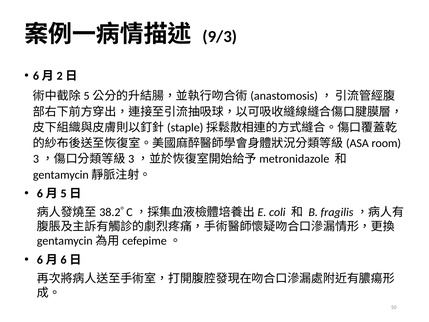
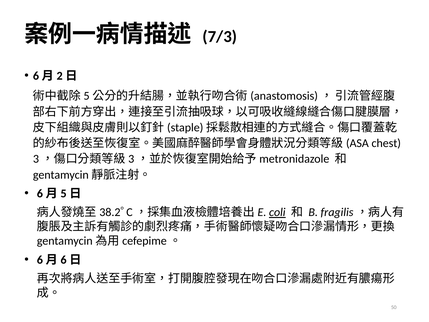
9/3: 9/3 -> 7/3 (220, 37)
room: room -> chest (386, 143)
coli underline: none -> present (277, 212)
